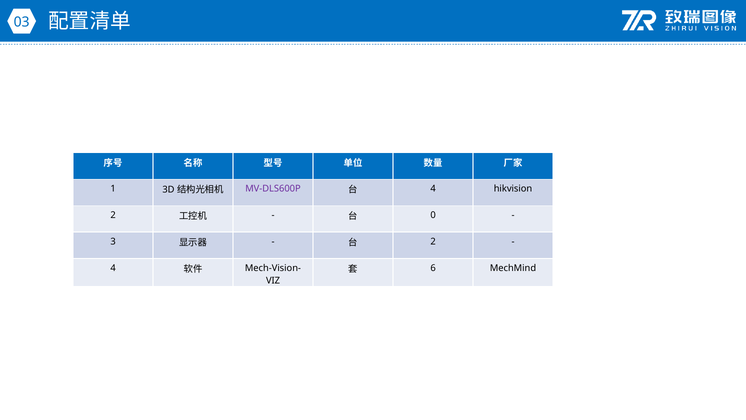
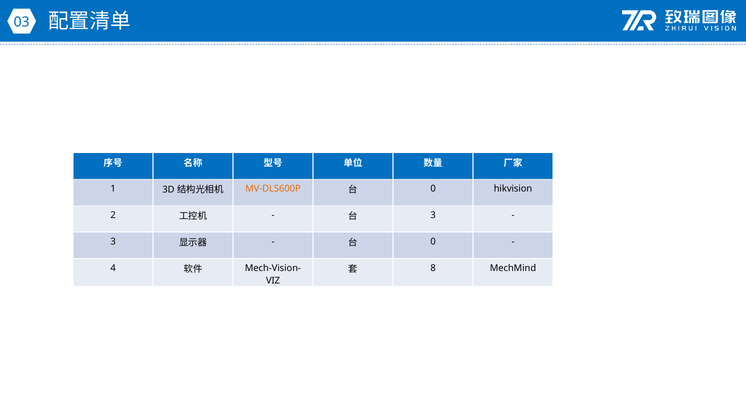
MV-DLS600P colour: purple -> orange (273, 189)
4: 4 -> 0 (433, 189)
0: 0 -> 3 (433, 215)
2: 2 -> 0 (433, 242)
6: 6 -> 8 (433, 268)
